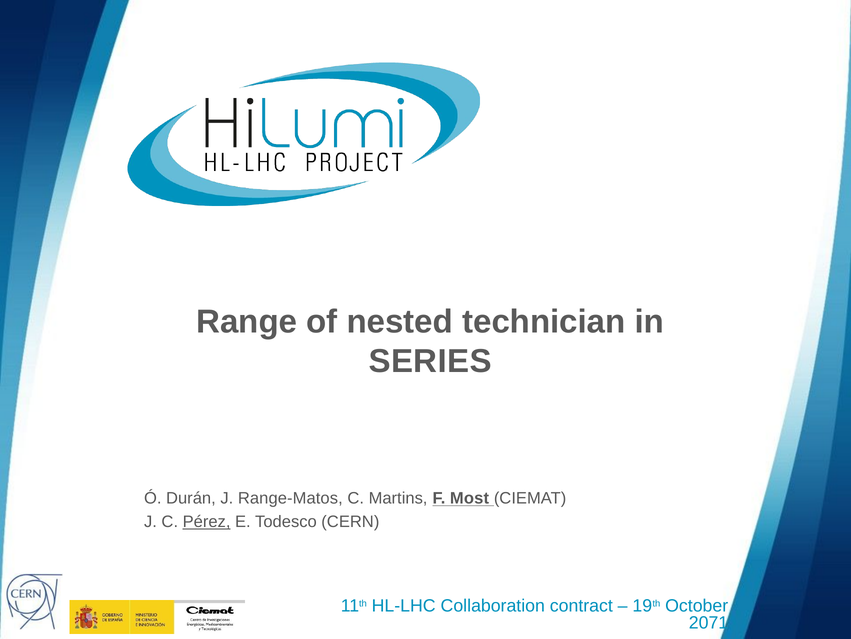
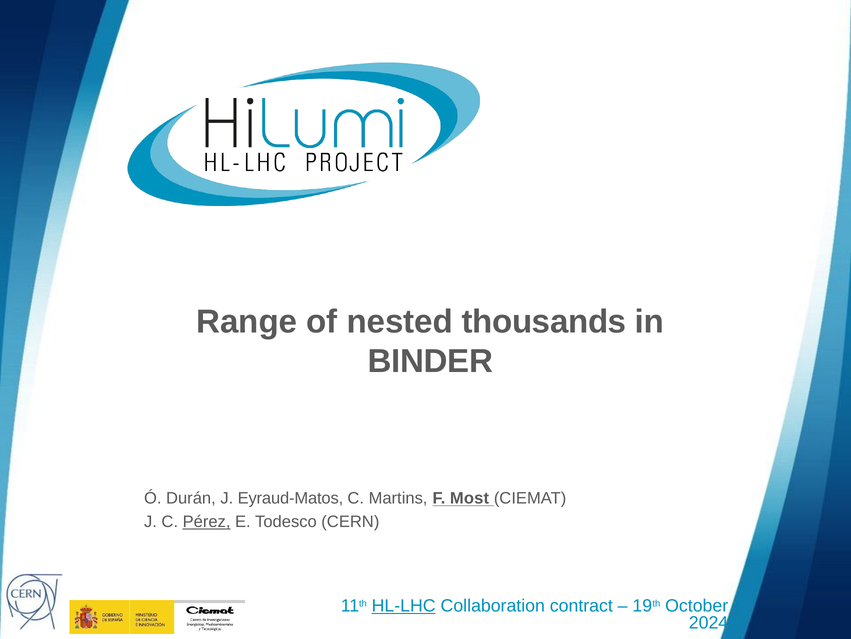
technician: technician -> thousands (544, 321)
SERIES: SERIES -> BINDER (431, 361)
Range-Matos: Range-Matos -> Eyraud-Matos (290, 498)
HL-LHC underline: none -> present (404, 605)
2071: 2071 -> 2024 (709, 622)
